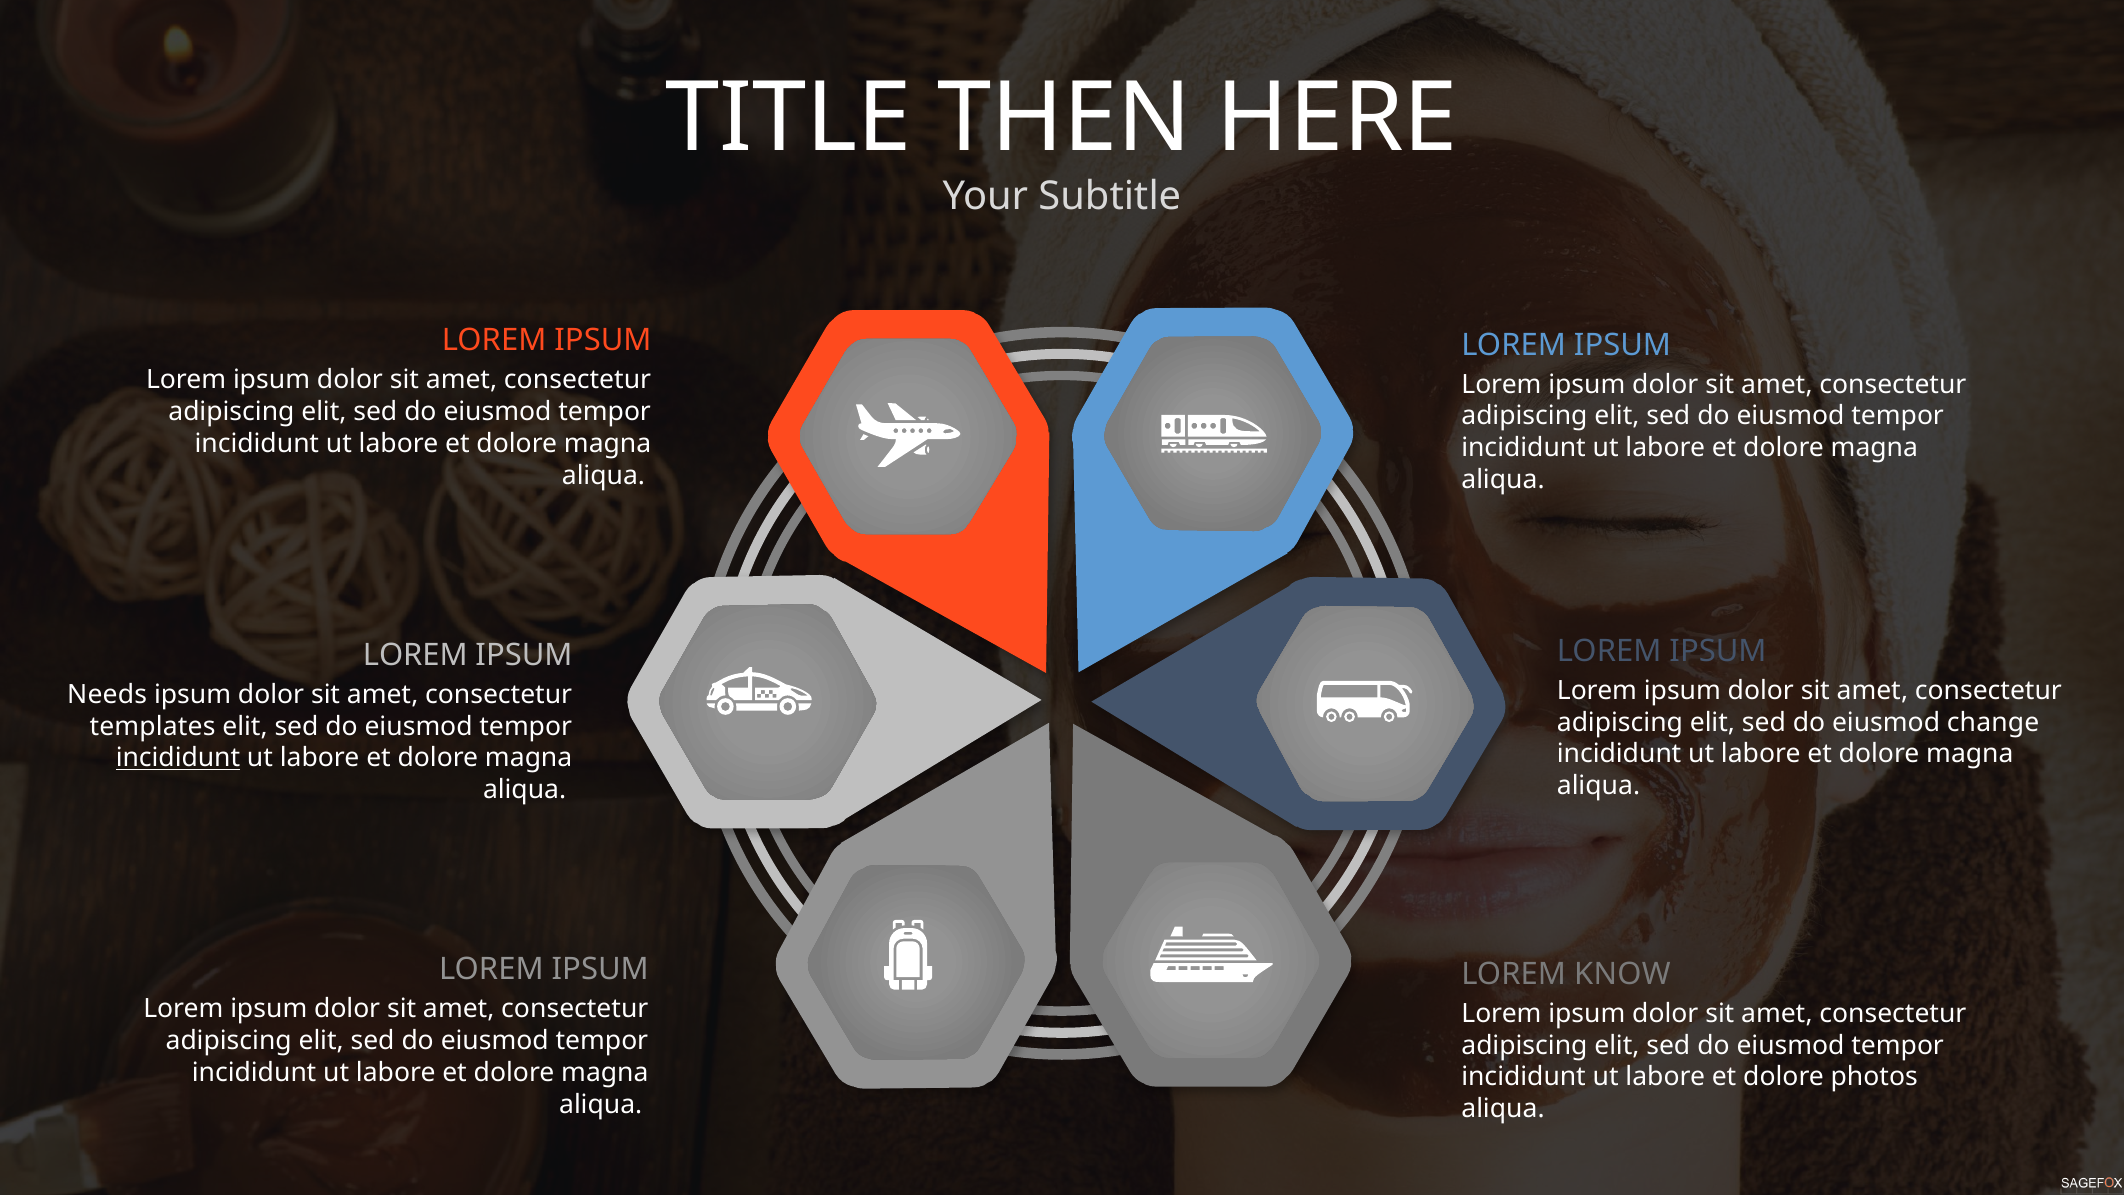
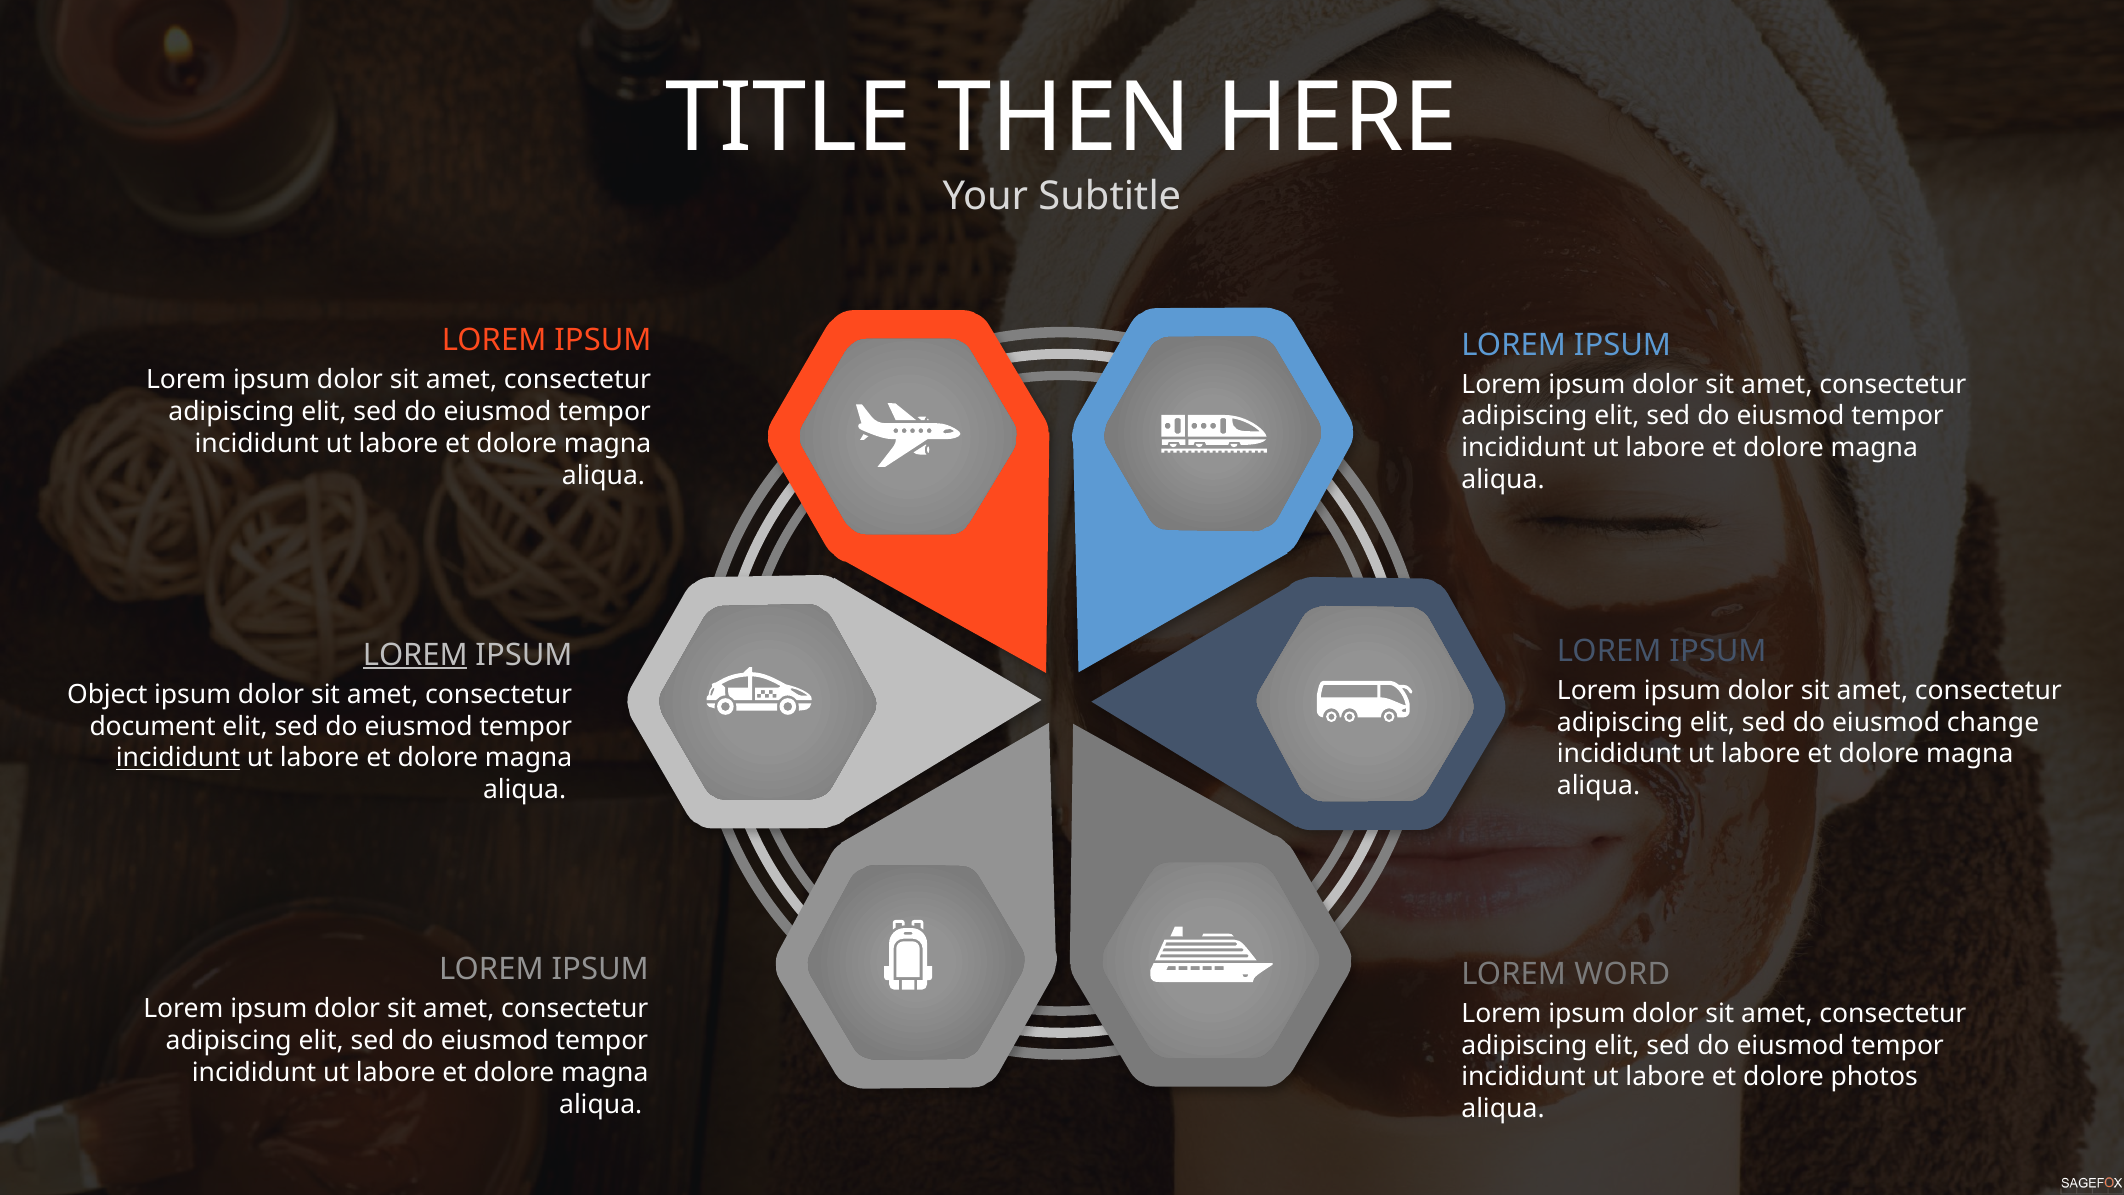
LOREM underline: none -> present (415, 655)
Needs: Needs -> Object (107, 694)
templates: templates -> document (153, 726)
KNOW: KNOW -> WORD (1622, 974)
